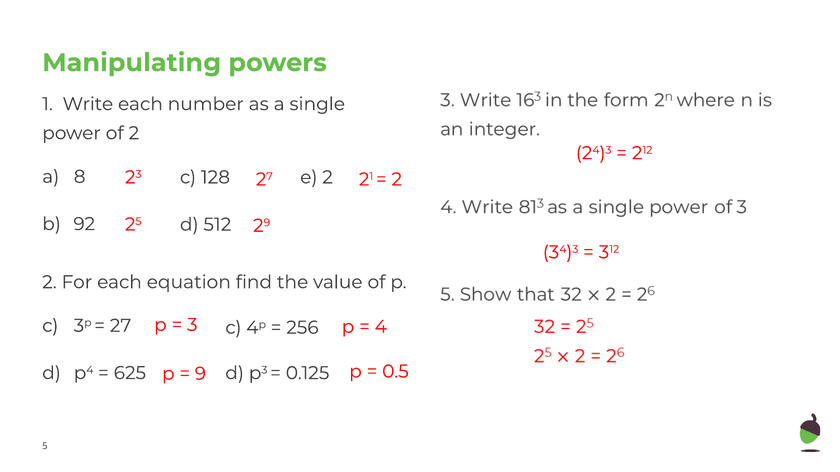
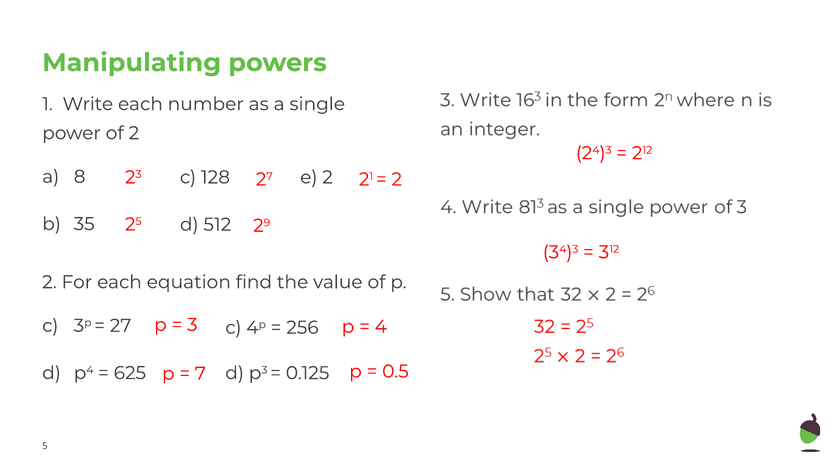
92: 92 -> 35 (84, 224)
9: 9 -> 7 (200, 374)
